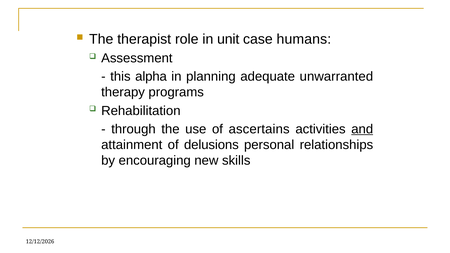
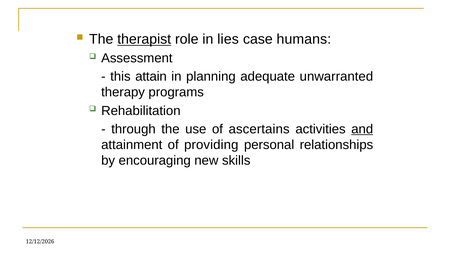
therapist underline: none -> present (144, 39)
unit: unit -> lies (228, 39)
alpha: alpha -> attain (151, 77)
delusions: delusions -> providing (211, 145)
